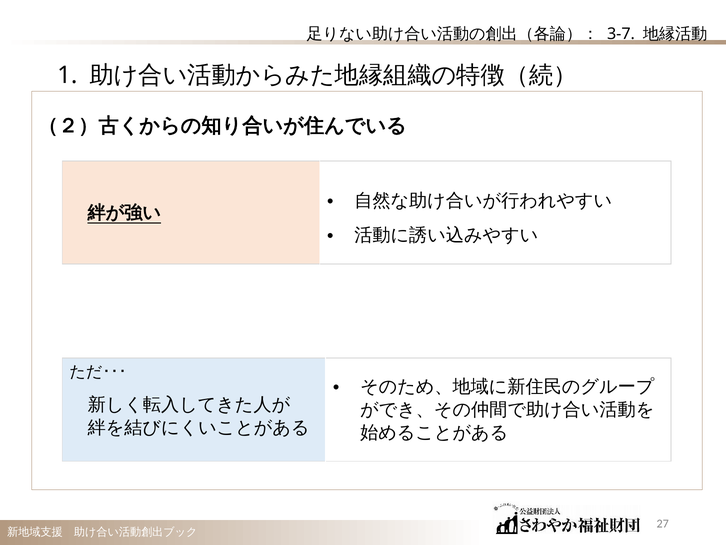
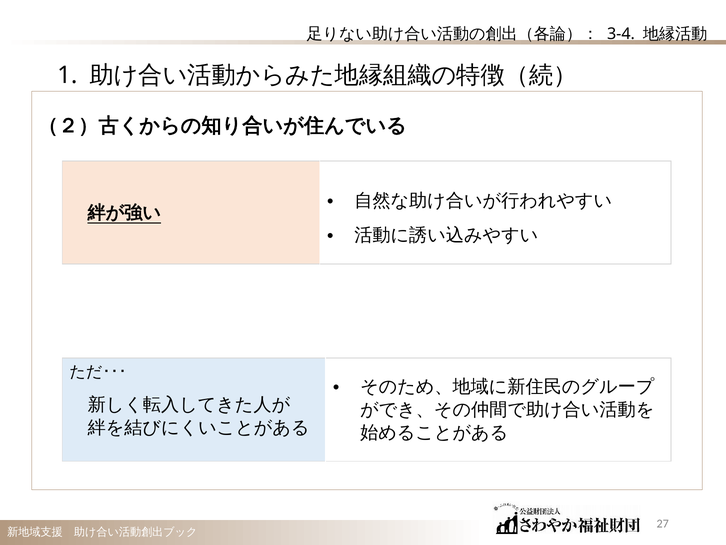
3-7: 3-7 -> 3-4 (621, 34)
